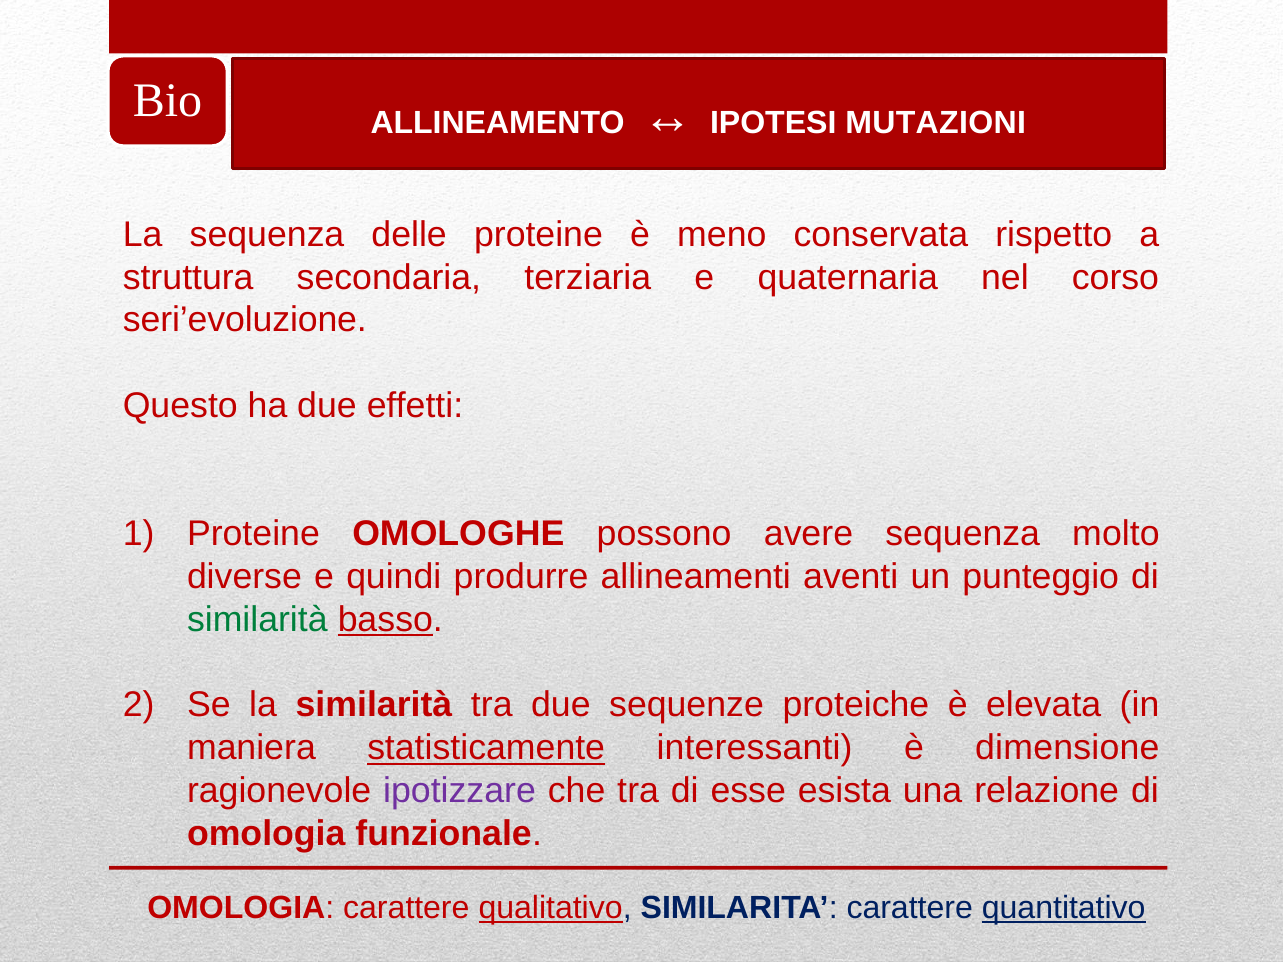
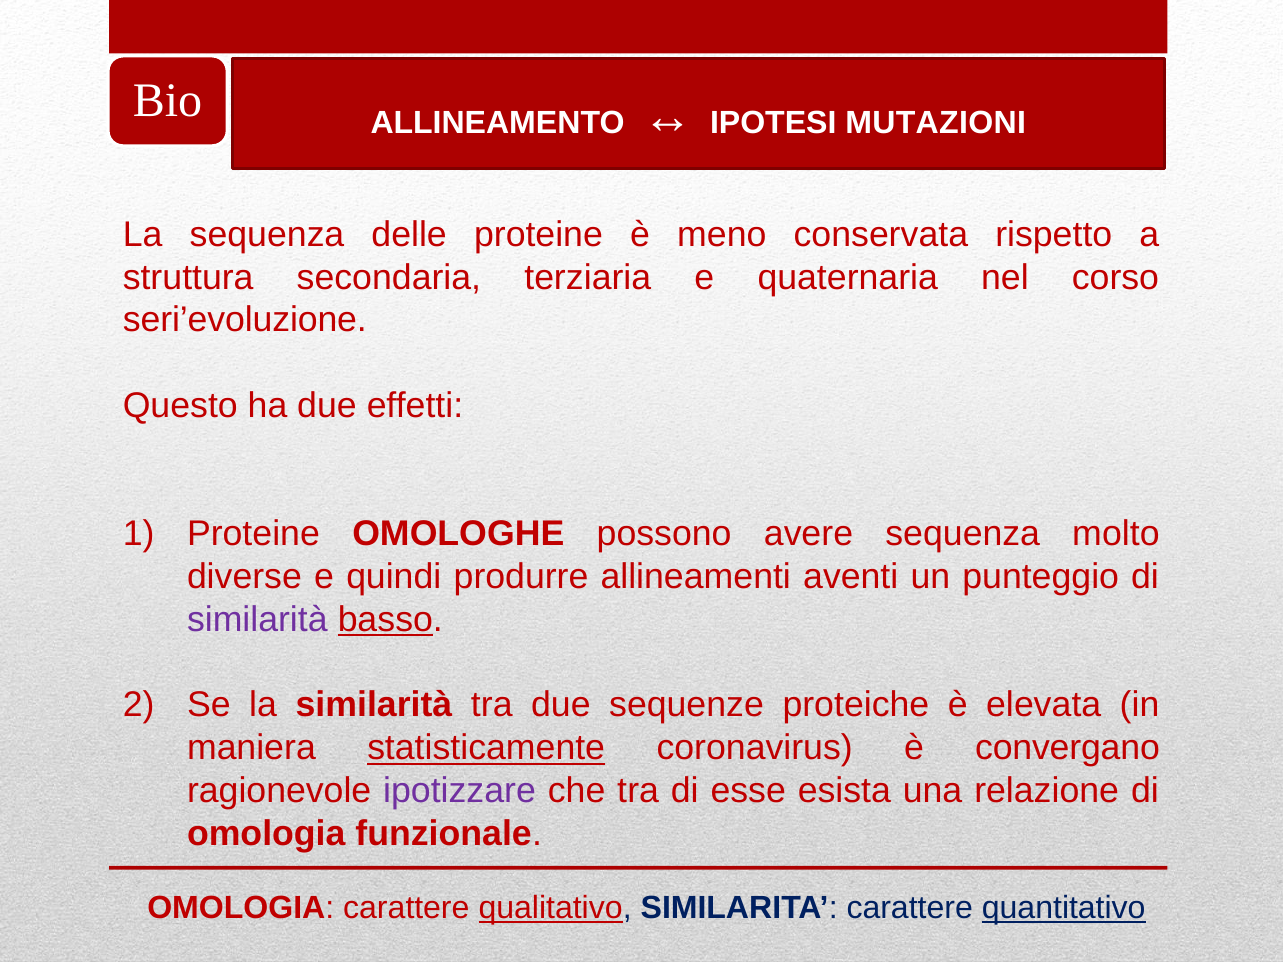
similarità colour: green -> purple (257, 620)
interessanti: interessanti -> coronavirus (755, 748)
dimensione: dimensione -> convergano (1068, 748)
